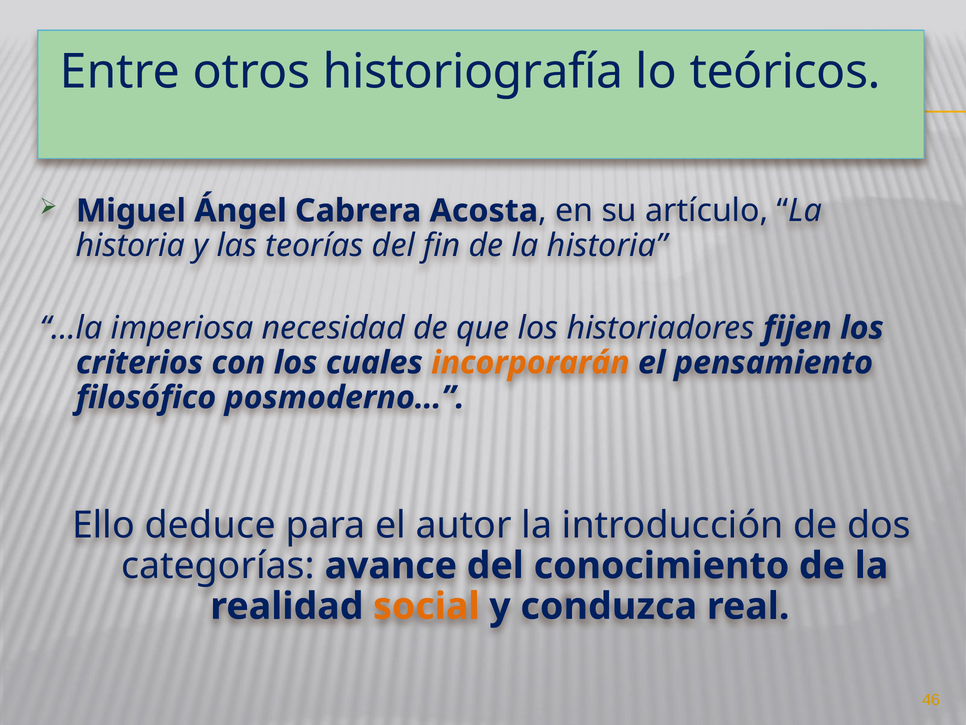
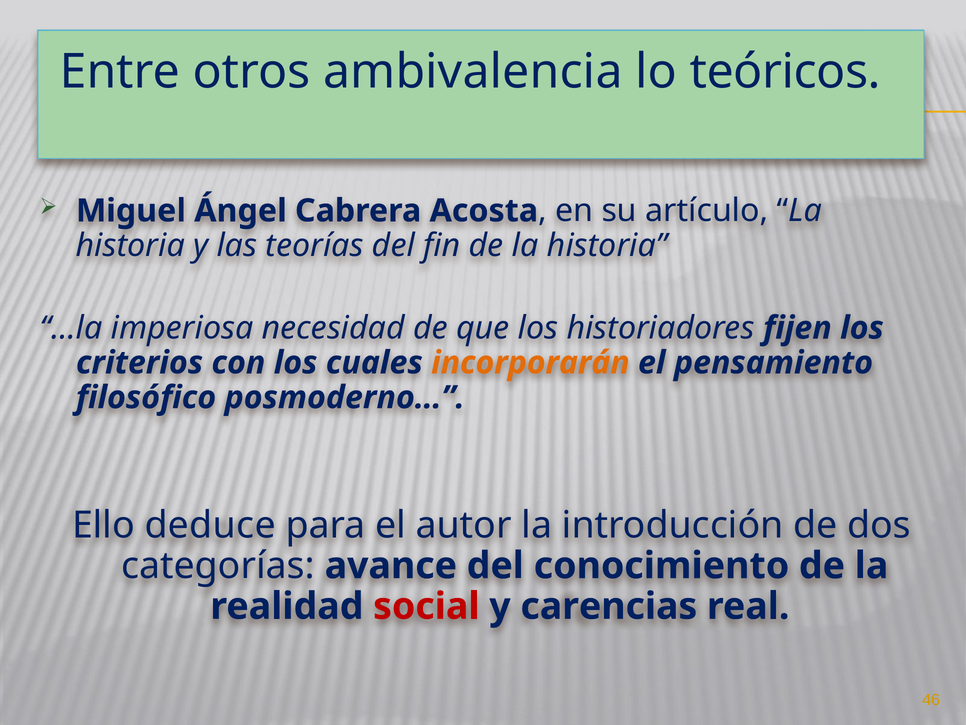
historiografía: historiografía -> ambivalencia (473, 72)
social colour: orange -> red (426, 606)
conduzca: conduzca -> carencias (609, 606)
